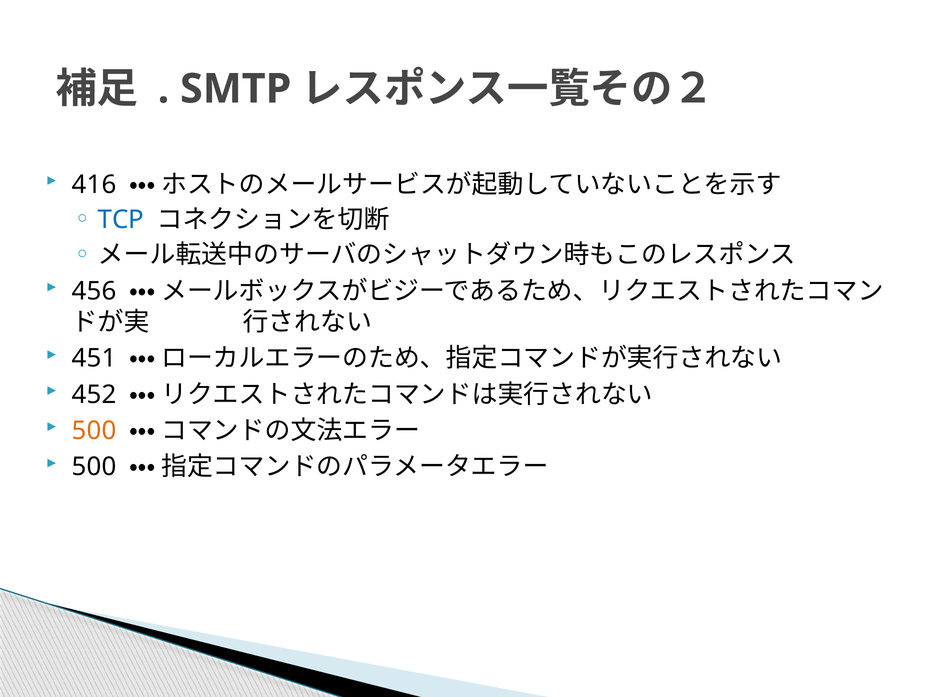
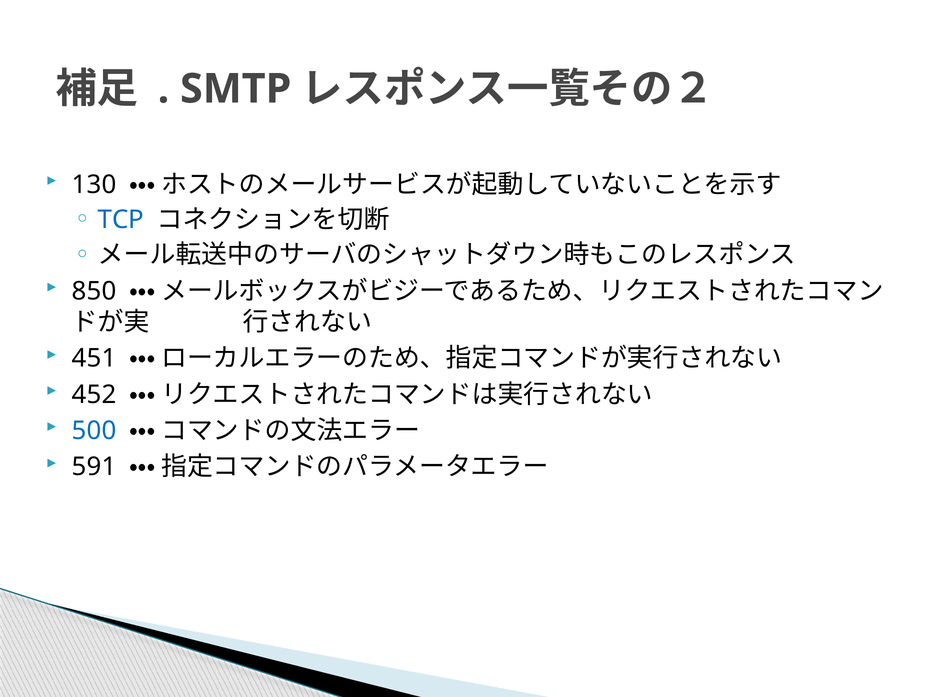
416: 416 -> 130 (94, 185)
456: 456 -> 850 (94, 291)
500 colour: orange -> blue (94, 431)
500: 500 -> 591 (94, 467)
